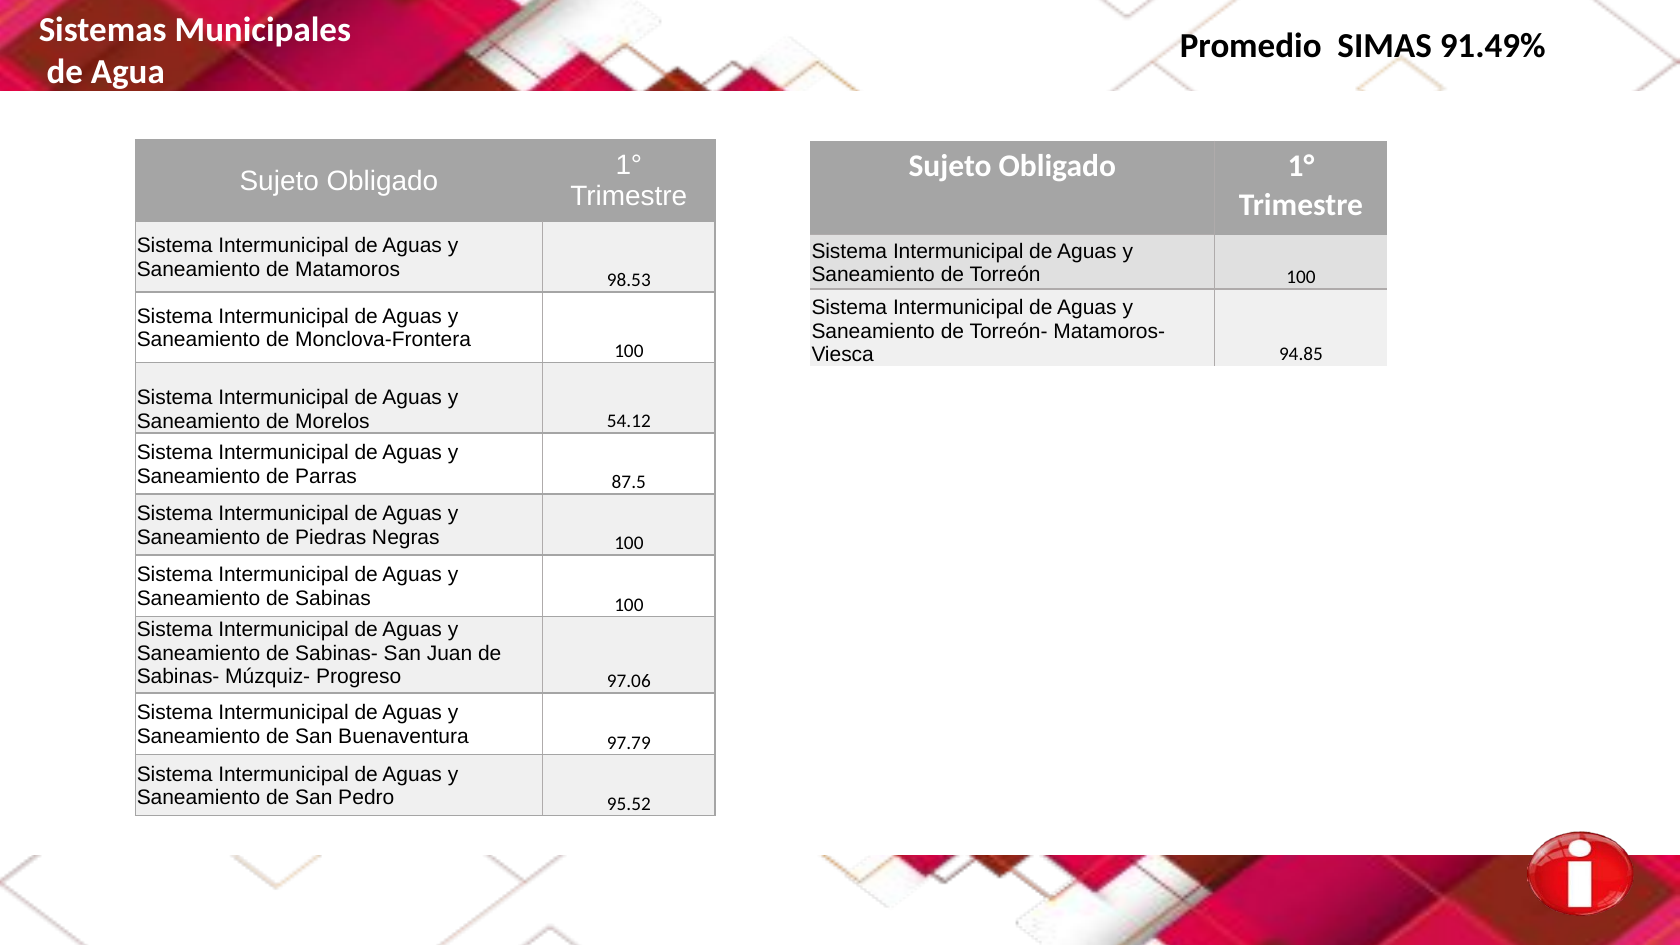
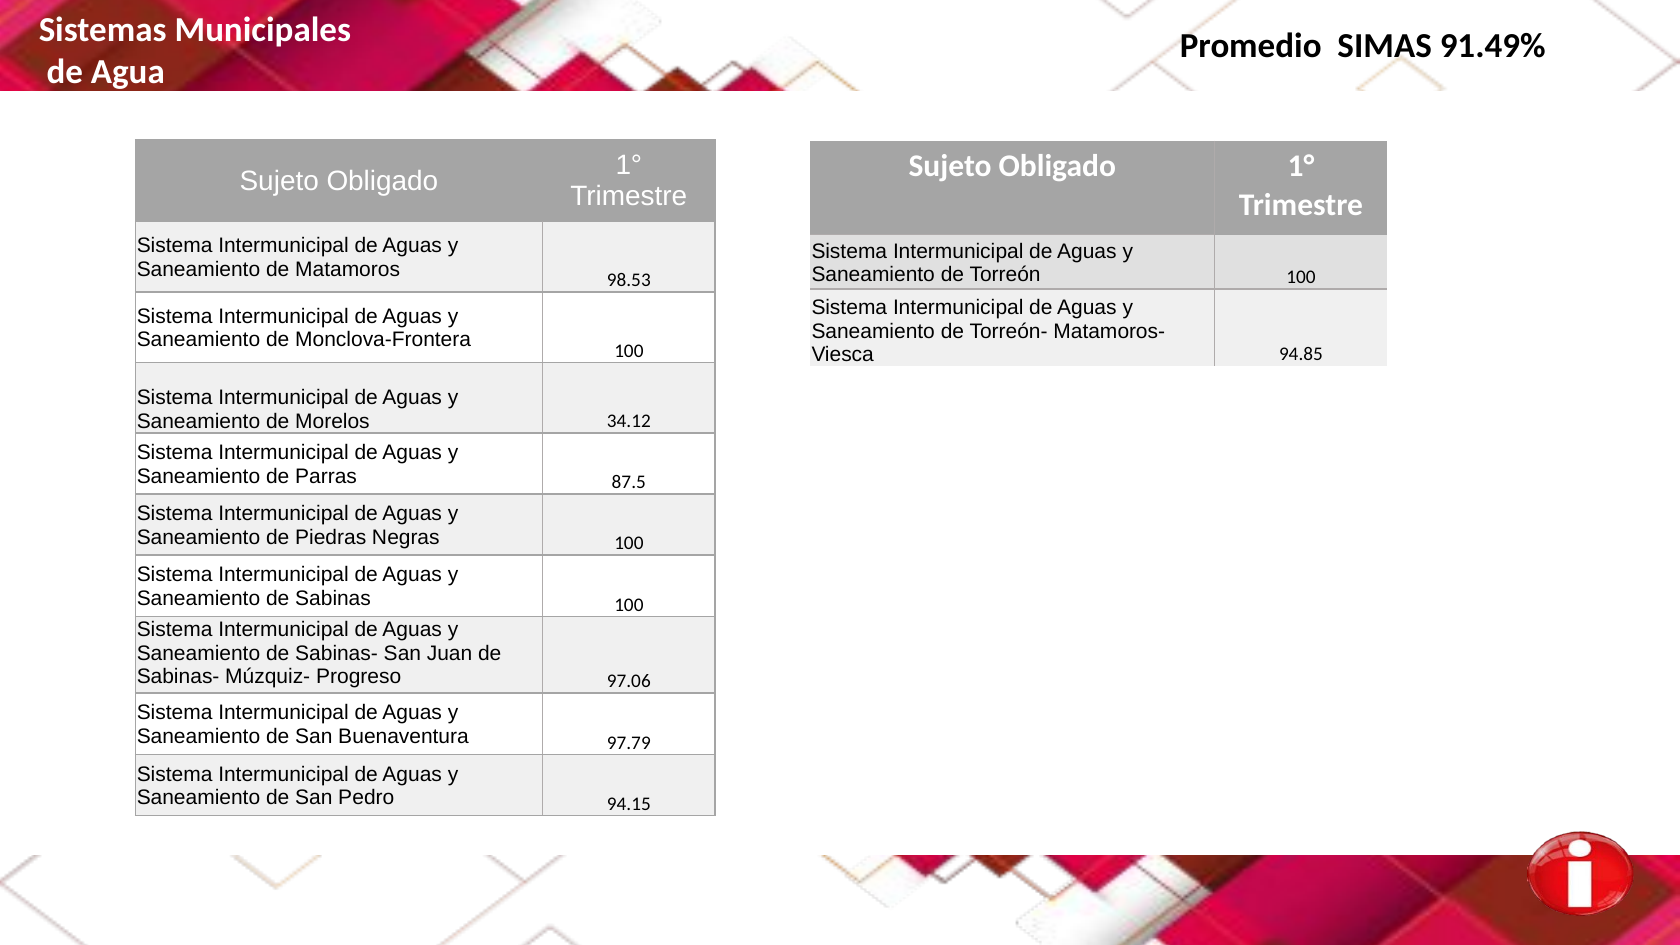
54.12: 54.12 -> 34.12 (629, 421)
95.52: 95.52 -> 94.15 (629, 804)
